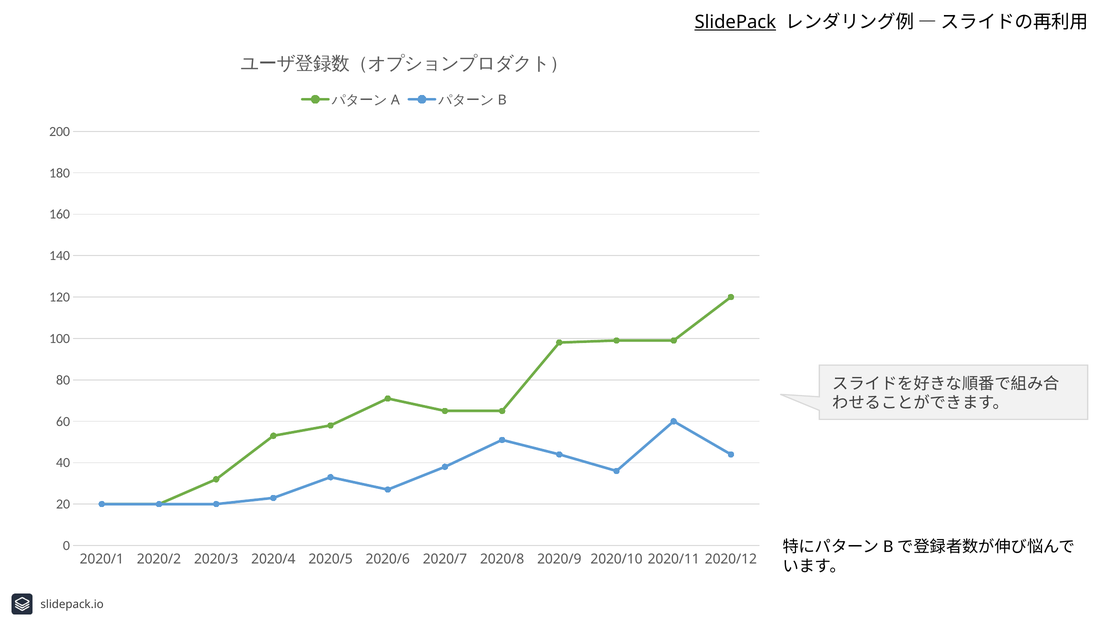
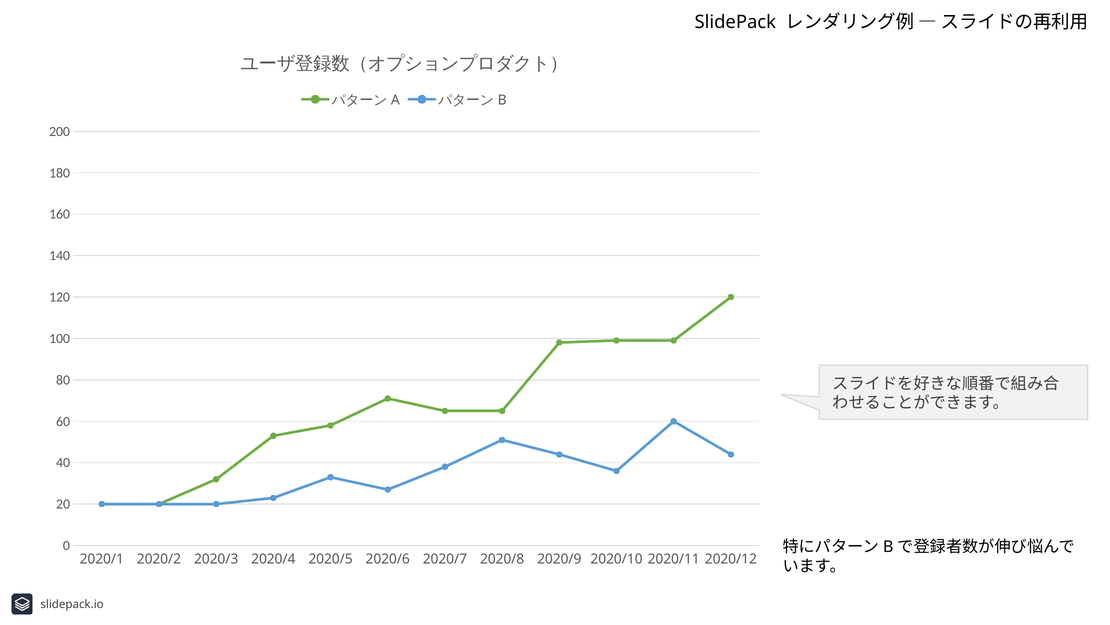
SlidePack underline: present -> none (735, 22)
